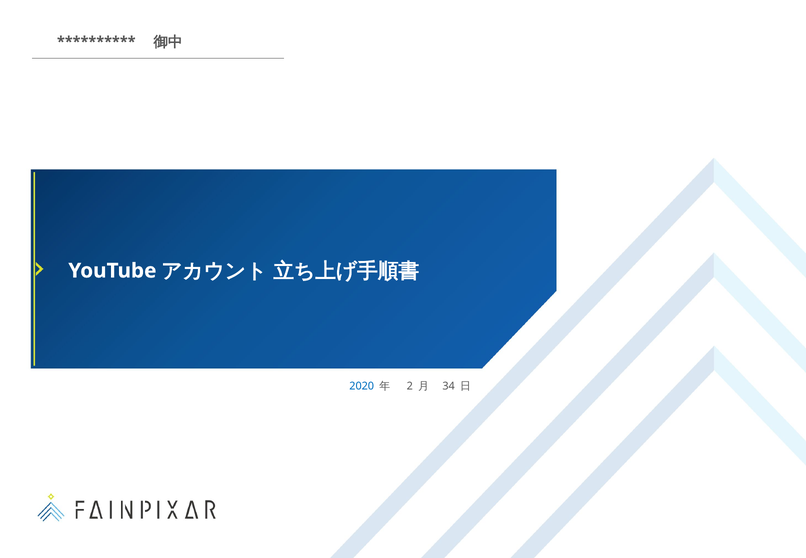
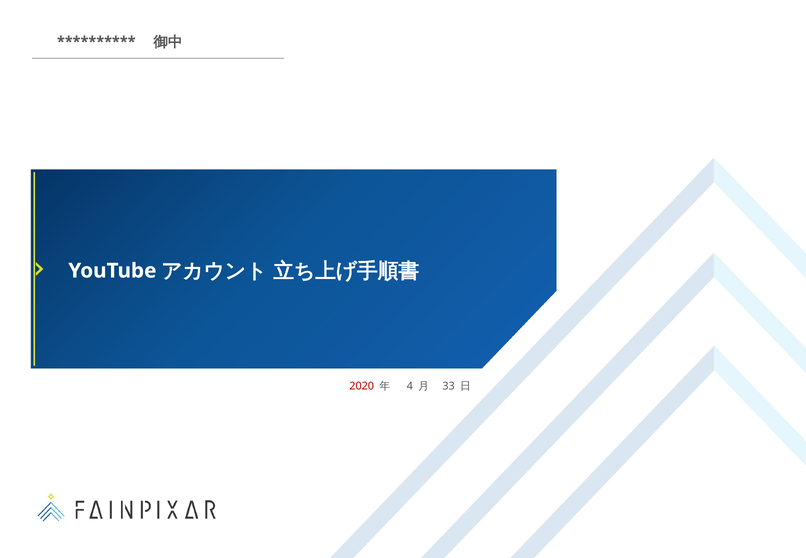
2020 colour: blue -> red (362, 386)
2: 2 -> 4 (410, 386)
34: 34 -> 33 (449, 386)
